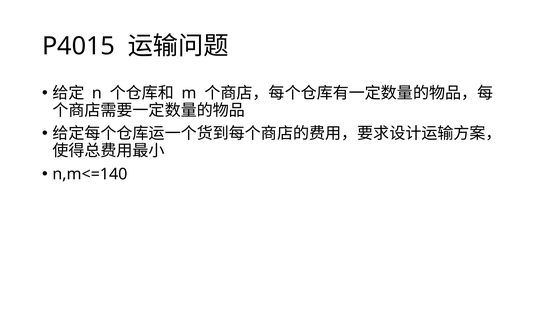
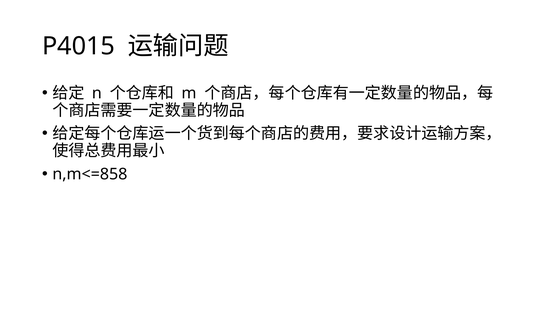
n,m<=140: n,m<=140 -> n,m<=858 (90, 174)
